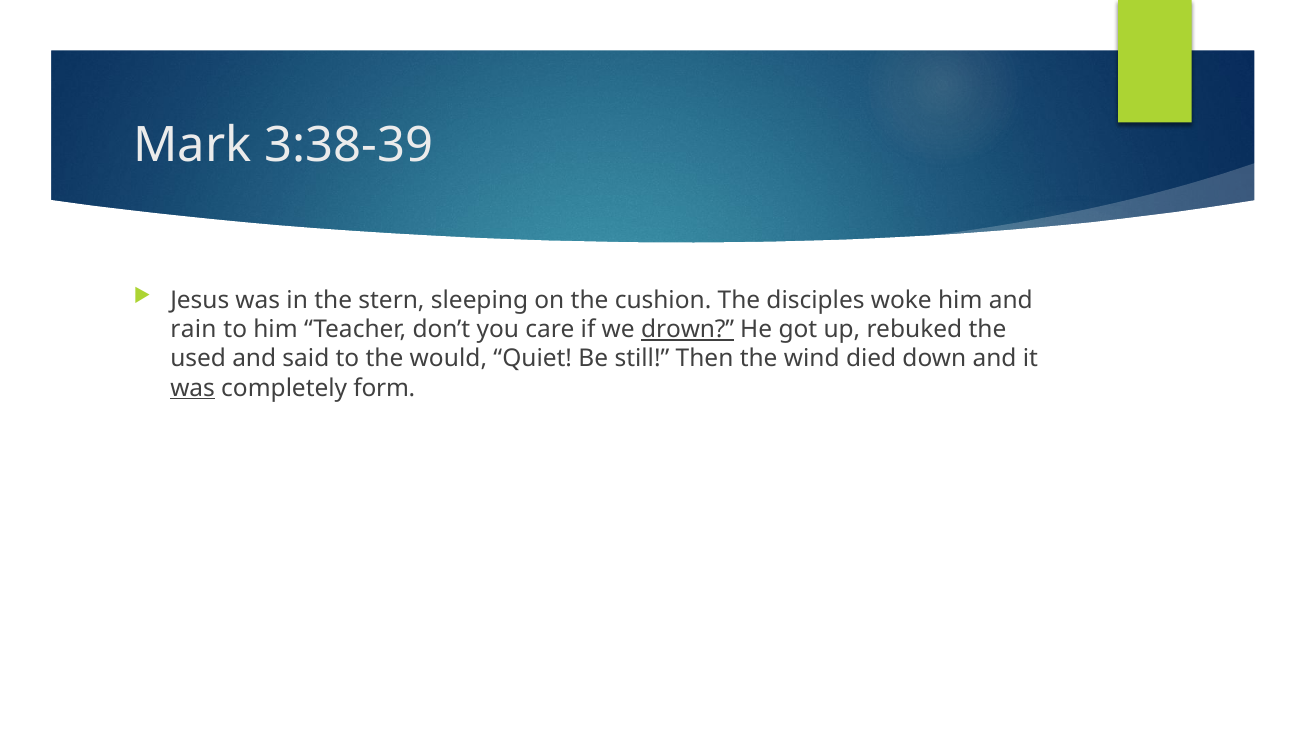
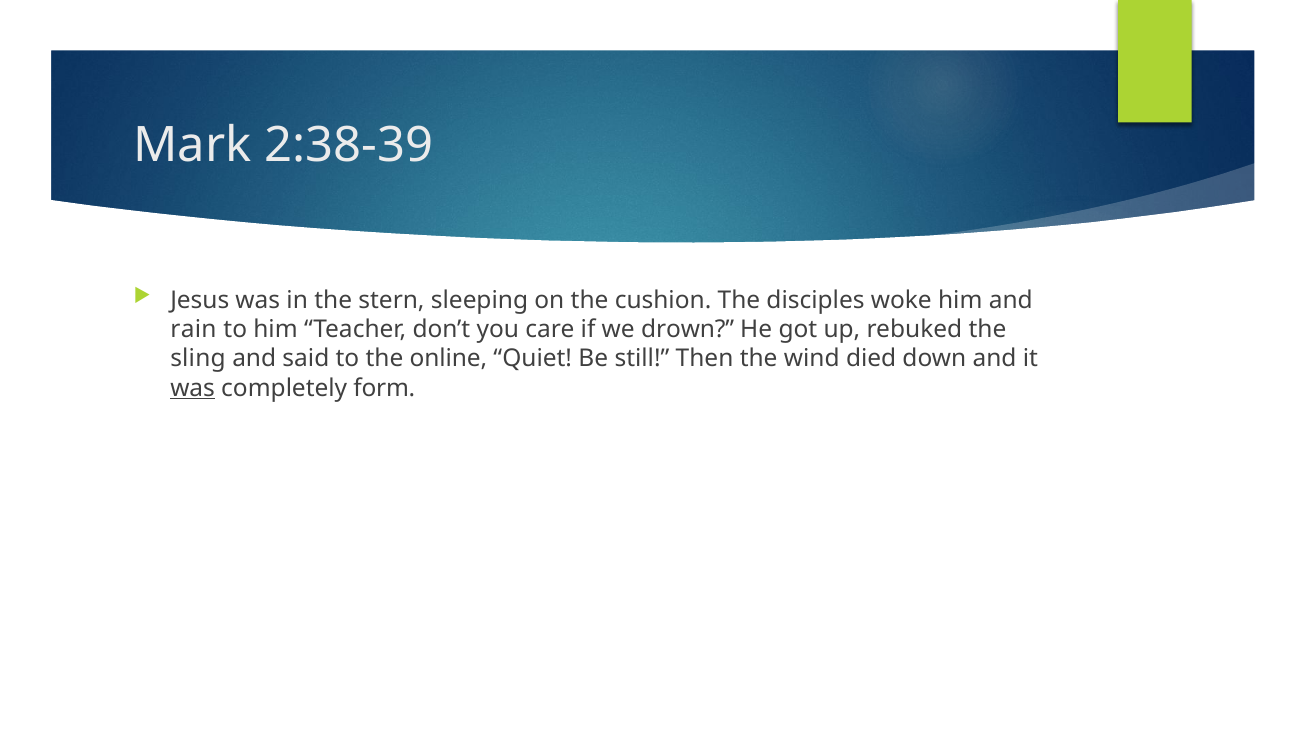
3:38-39: 3:38-39 -> 2:38-39 (349, 146)
drown underline: present -> none (688, 330)
used: used -> sling (198, 359)
would: would -> online (448, 359)
